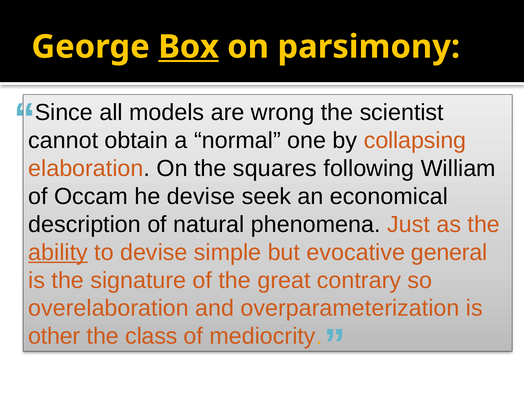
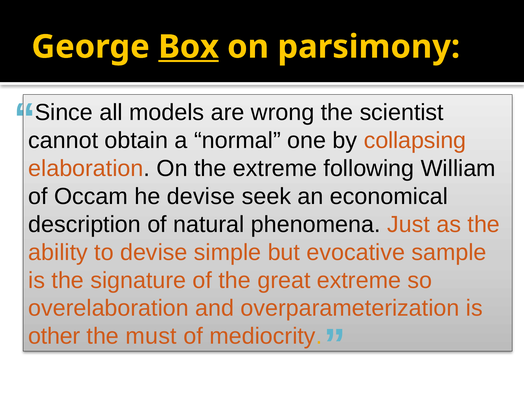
the squares: squares -> extreme (275, 169)
ability underline: present -> none (58, 252)
general: general -> sample (449, 252)
great contrary: contrary -> extreme (359, 280)
class: class -> must (151, 336)
